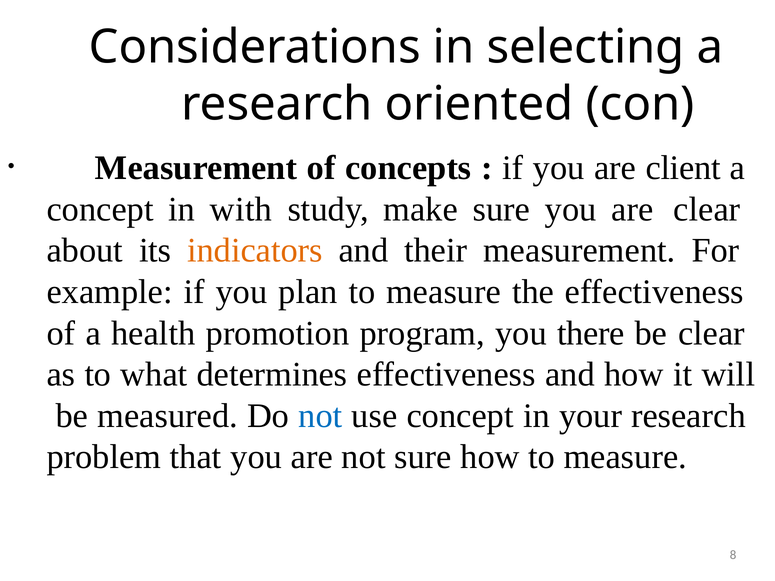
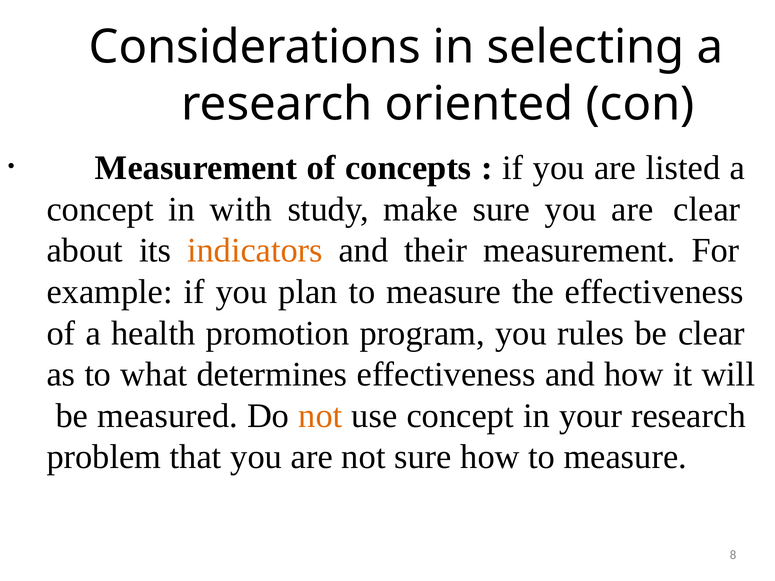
client: client -> listed (683, 168)
there: there -> rules (591, 333)
not colour: blue -> orange (320, 416)
